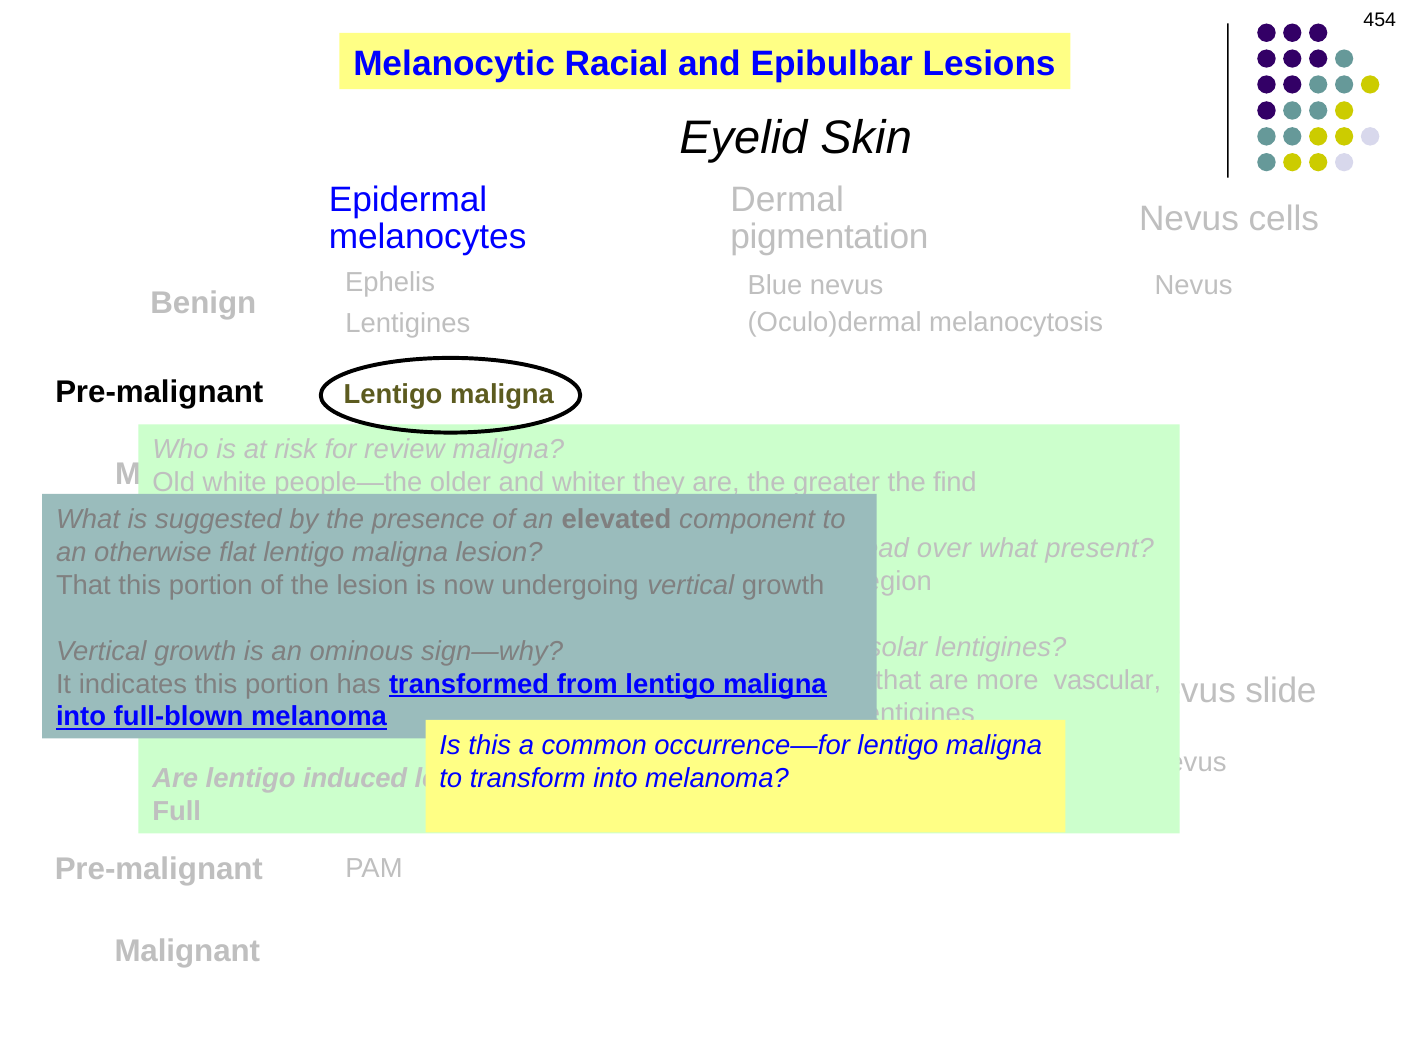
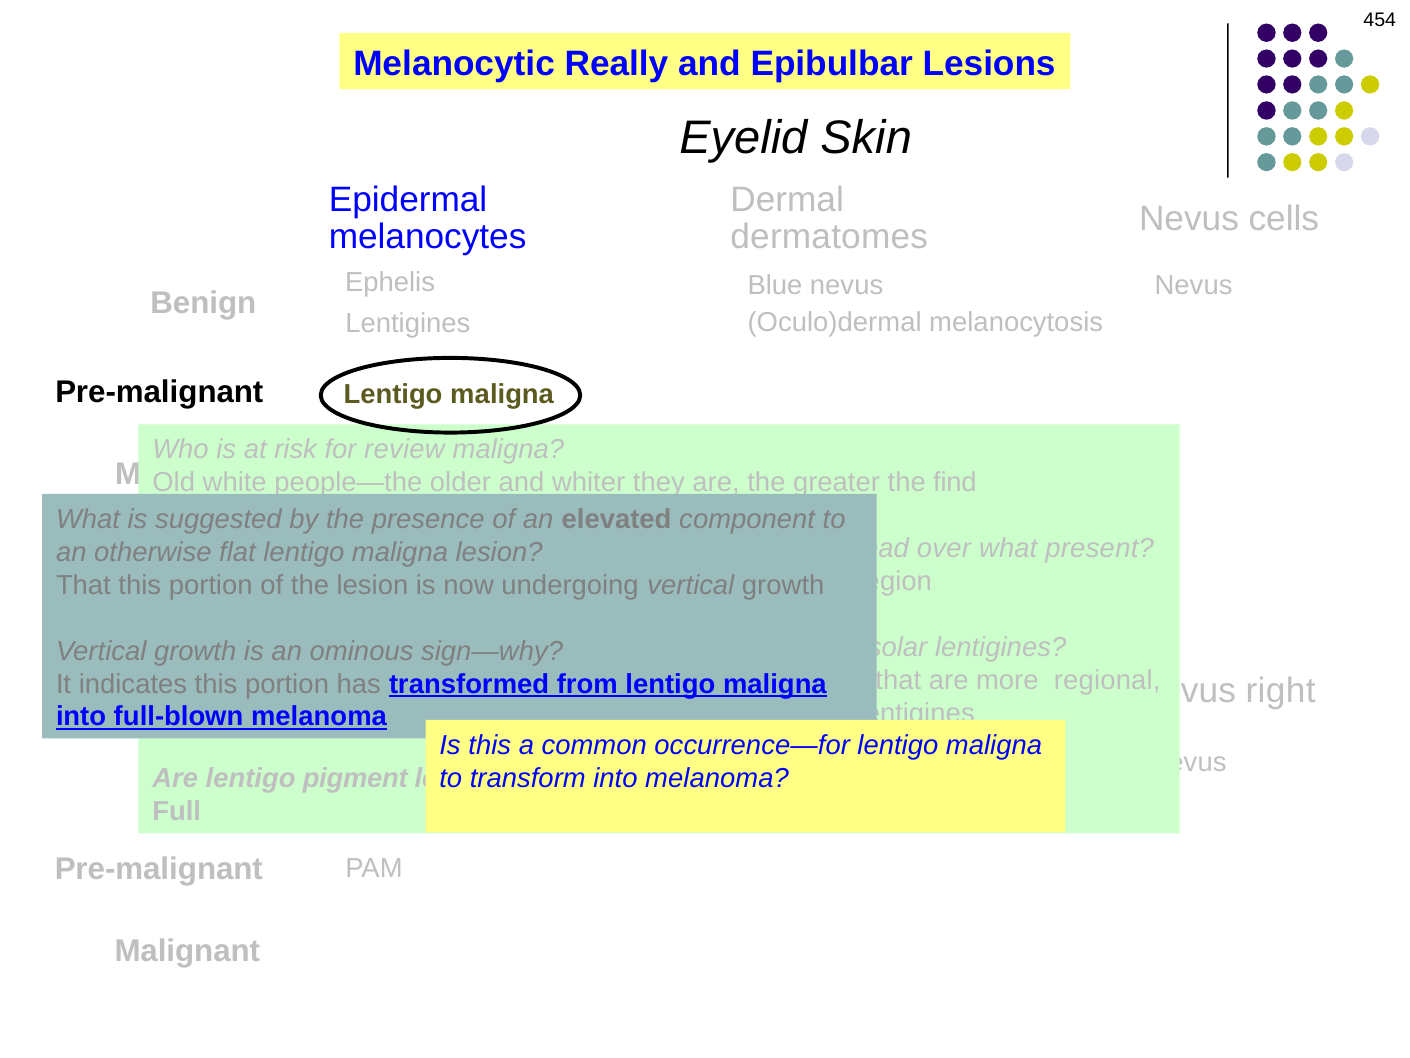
Racial: Racial -> Really (616, 63)
pigmentation: pigmentation -> dermatomes (829, 237)
vascular: vascular -> regional (1107, 680)
slide: slide -> right (1281, 691)
induced: induced -> pigment (355, 779)
